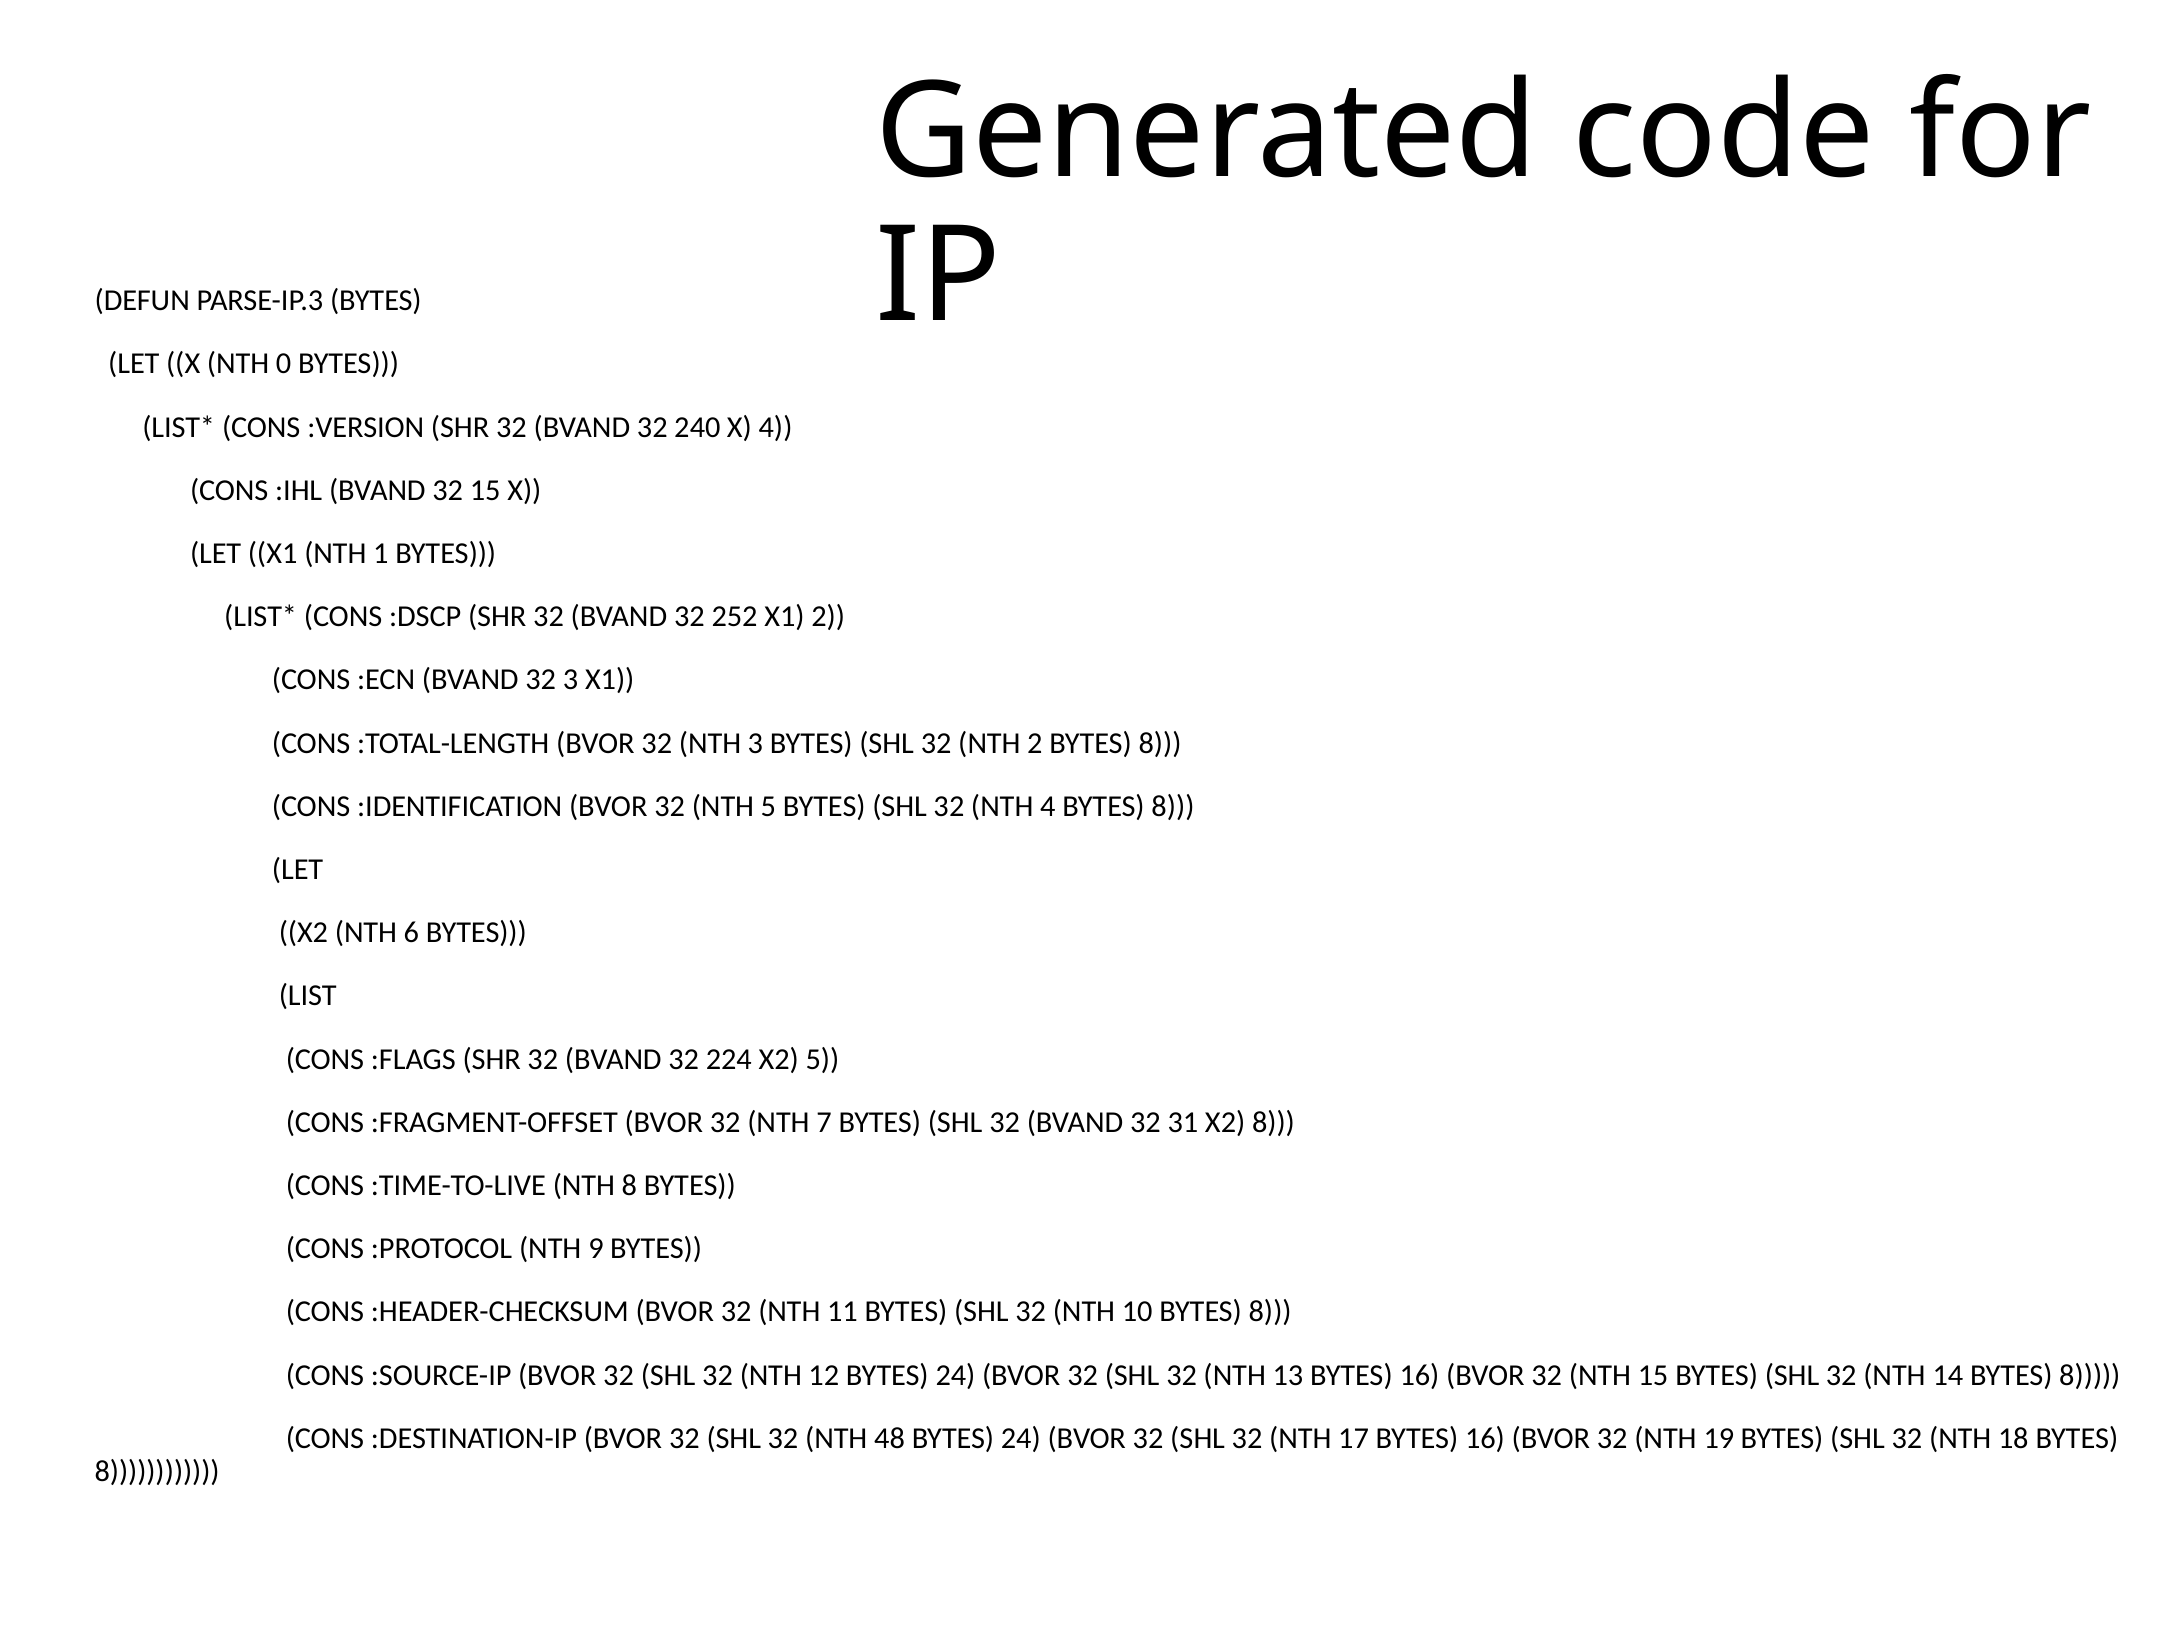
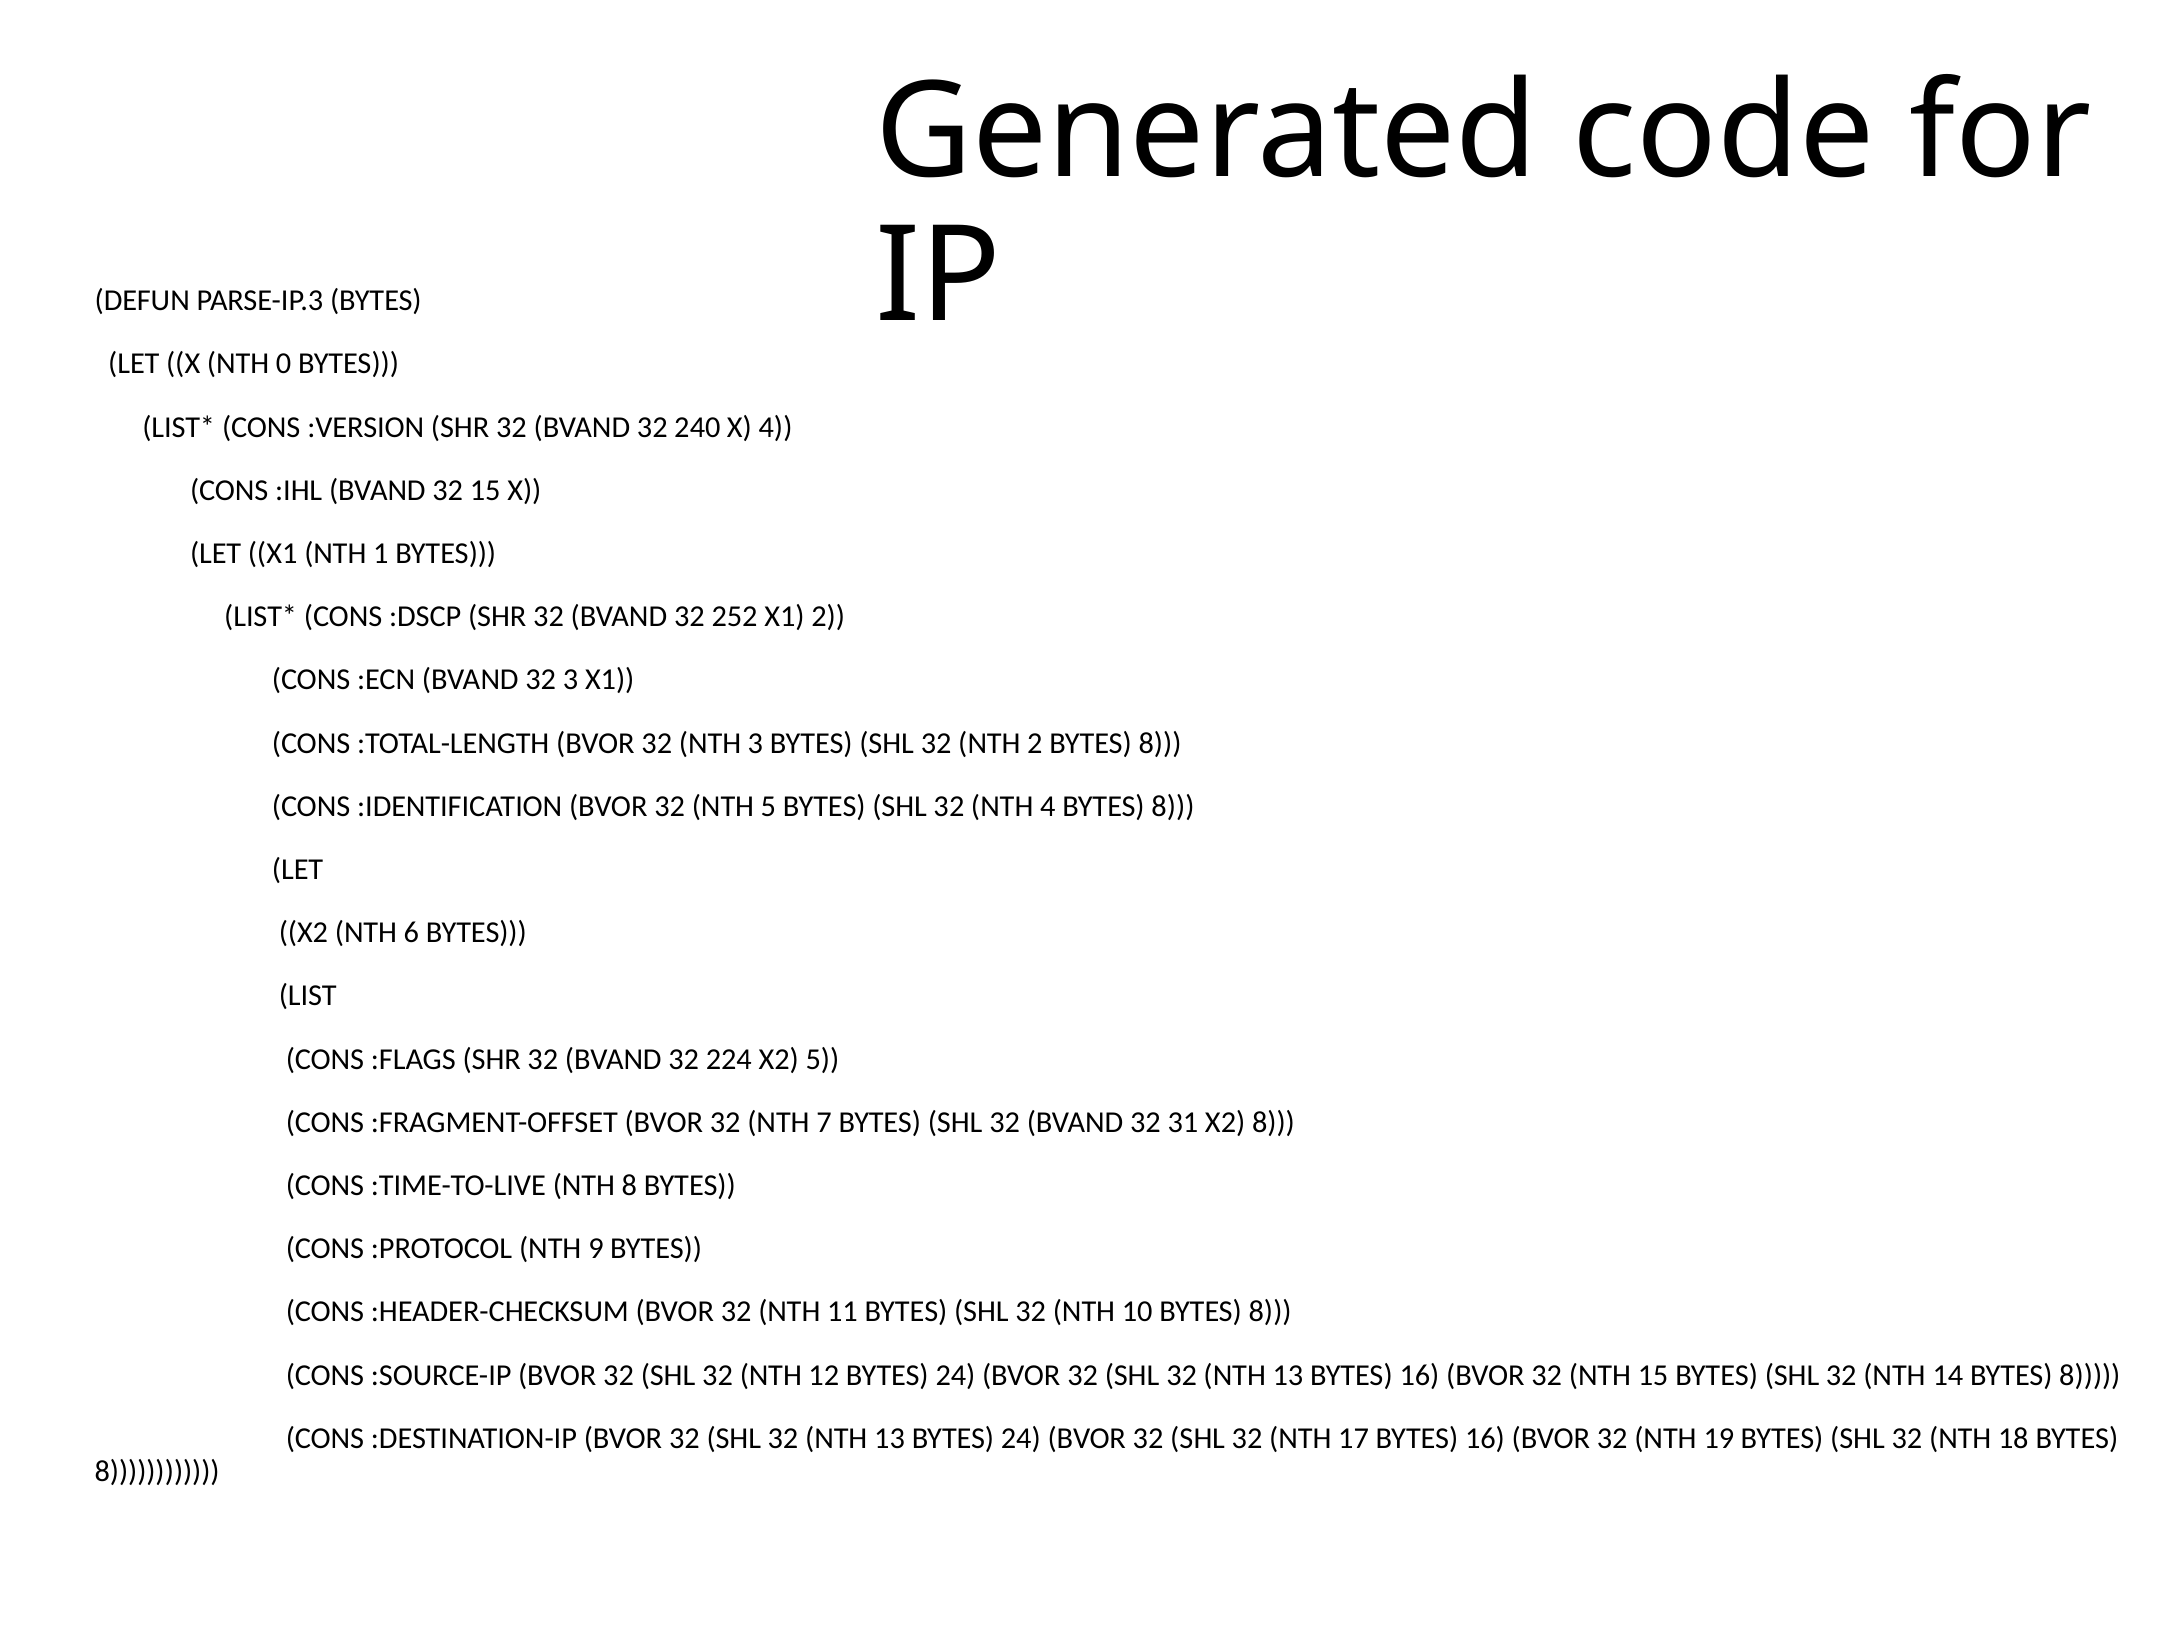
48: 48 -> 13 (890, 1438)
